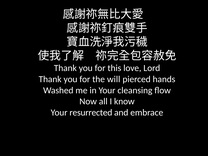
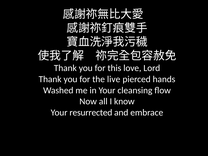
will: will -> live (114, 79)
